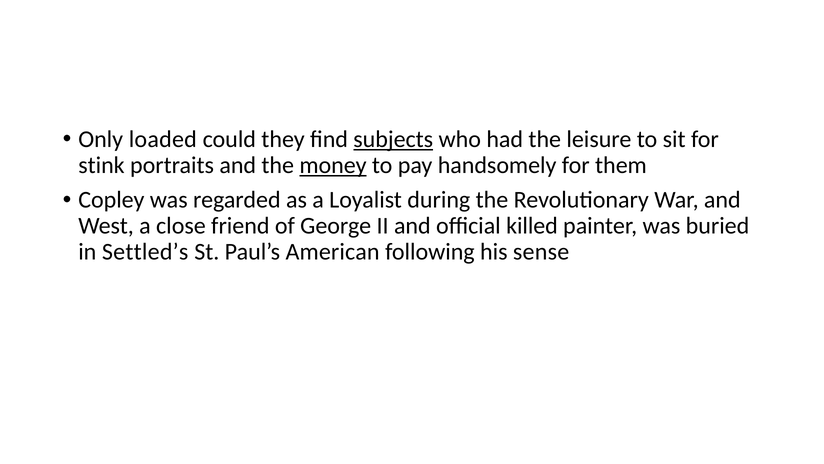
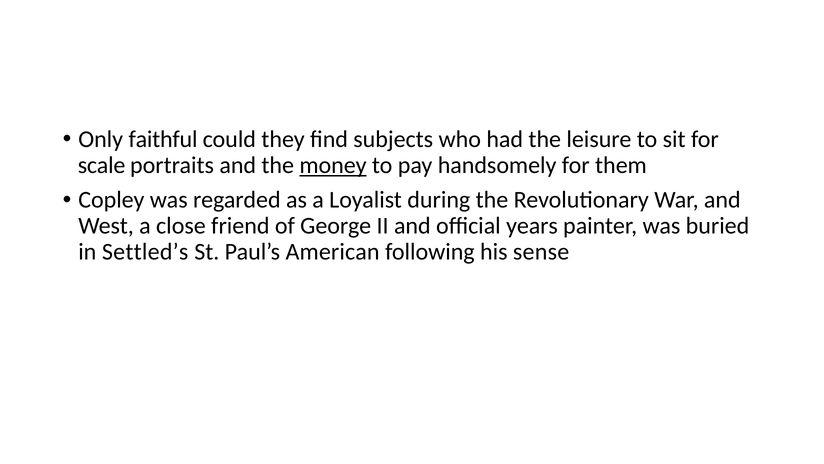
loaded: loaded -> faithful (163, 139)
subjects underline: present -> none (393, 139)
stink: stink -> scale (102, 165)
killed: killed -> years (532, 226)
